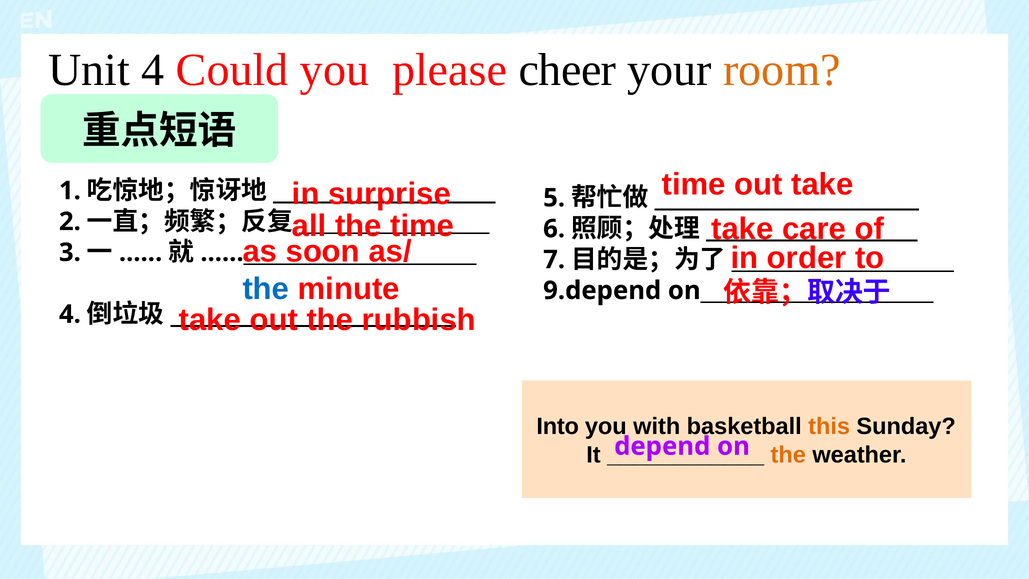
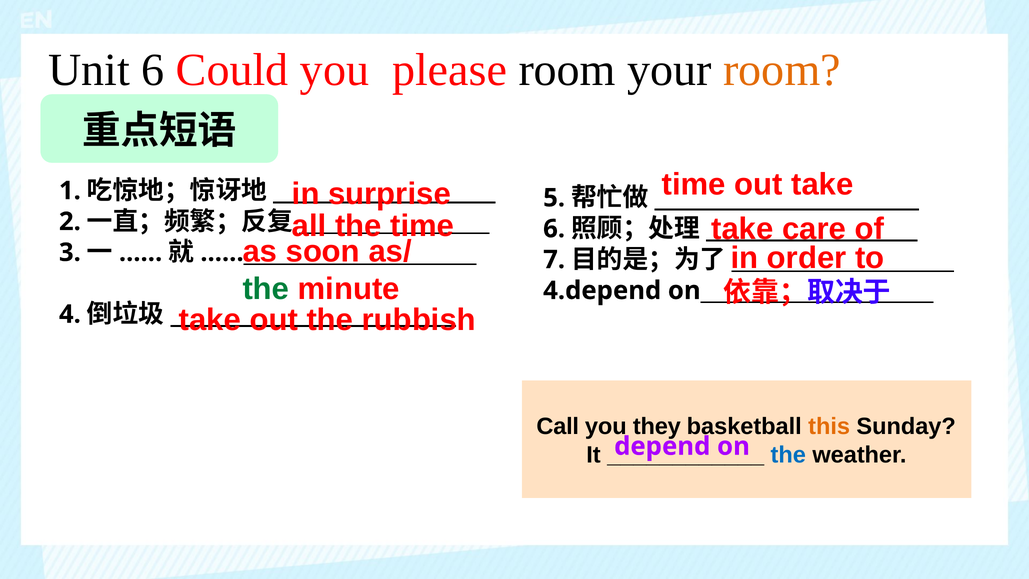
Unit 4: 4 -> 6 (153, 70)
please cheer: cheer -> room (567, 70)
the colour: blue -> green (266, 289)
9.depend: 9.depend -> 4.depend (602, 290)
Into: Into -> Call (558, 427)
with: with -> they (657, 427)
the colour: orange -> blue (788, 455)
